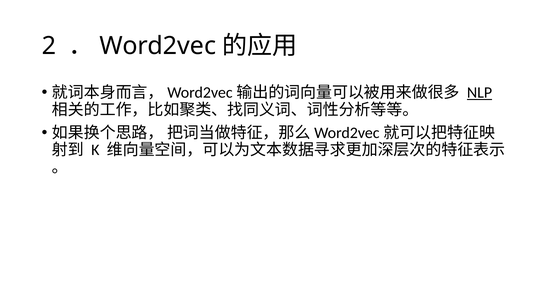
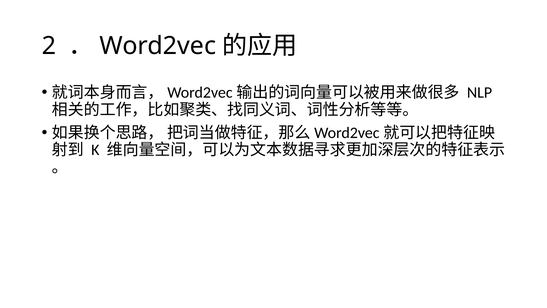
NLP underline: present -> none (480, 92)
